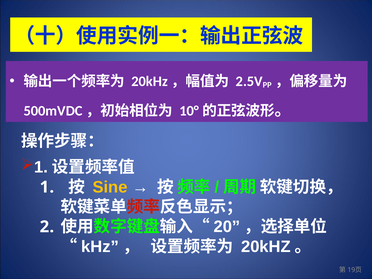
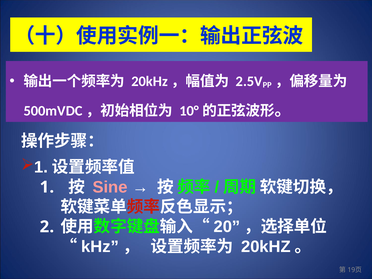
Sine colour: yellow -> pink (110, 187)
